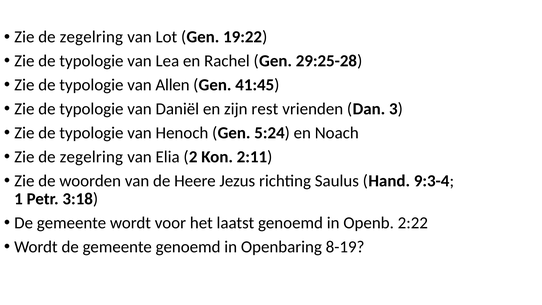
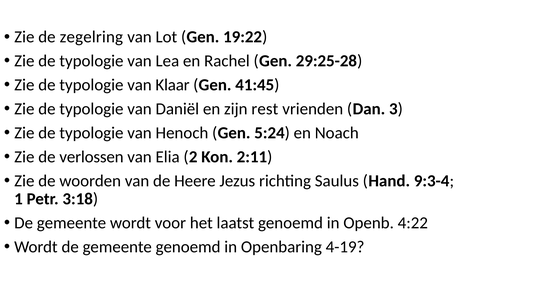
Allen: Allen -> Klaar (173, 85)
zegelring: zegelring -> verlossen (92, 157)
2:22: 2:22 -> 4:22 (413, 223)
8-19: 8-19 -> 4-19 (345, 247)
